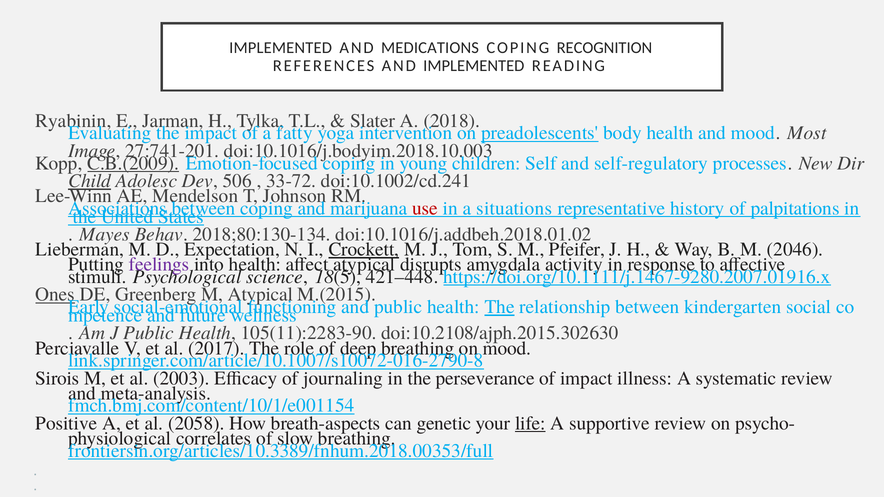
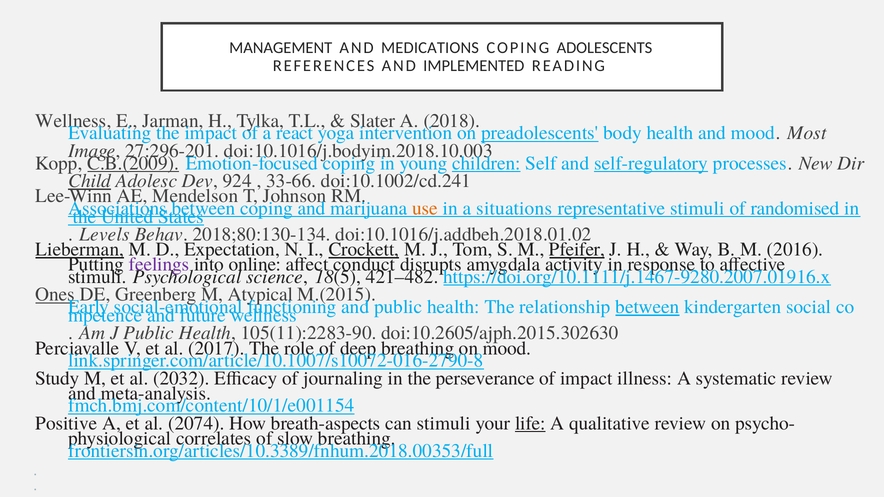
IMPLEMENTED: IMPLEMENTED -> MANAGEMENT (281, 48)
RECOGNITION: RECOGNITION -> ADOLESCENTS (604, 48)
Ryabinin: Ryabinin -> Wellness (73, 121)
fatty: fatty -> react (295, 133)
27:741-201: 27:741-201 -> 27:296-201 (172, 151)
children underline: none -> present (486, 163)
self-regulatory underline: none -> present (651, 163)
506: 506 -> 924 (237, 181)
33-72: 33-72 -> 33-66 (291, 181)
use colour: red -> orange (425, 208)
representative history: history -> stimuli (697, 208)
palpitations: palpitations -> randomised (795, 208)
Mayes: Mayes -> Levels (105, 235)
Lieberman underline: none -> present (80, 250)
Pfeifer underline: none -> present (577, 250)
2046: 2046 -> 2016 (795, 250)
health: health -> online (255, 265)
affect atypical: atypical -> conduct (364, 265)
421–448: 421–448 -> 421–482 (402, 277)
The underline: present -> none (500, 307)
between underline: none -> present (647, 307)
doi:10.2108/ajph.2015.302630: doi:10.2108/ajph.2015.302630 -> doi:10.2605/ajph.2015.302630 (500, 333)
Sirois: Sirois -> Study (57, 378)
2003: 2003 -> 2032 (181, 378)
2058: 2058 -> 2074 (196, 423)
can genetic: genetic -> stimuli (444, 423)
supportive: supportive -> qualitative (610, 423)
